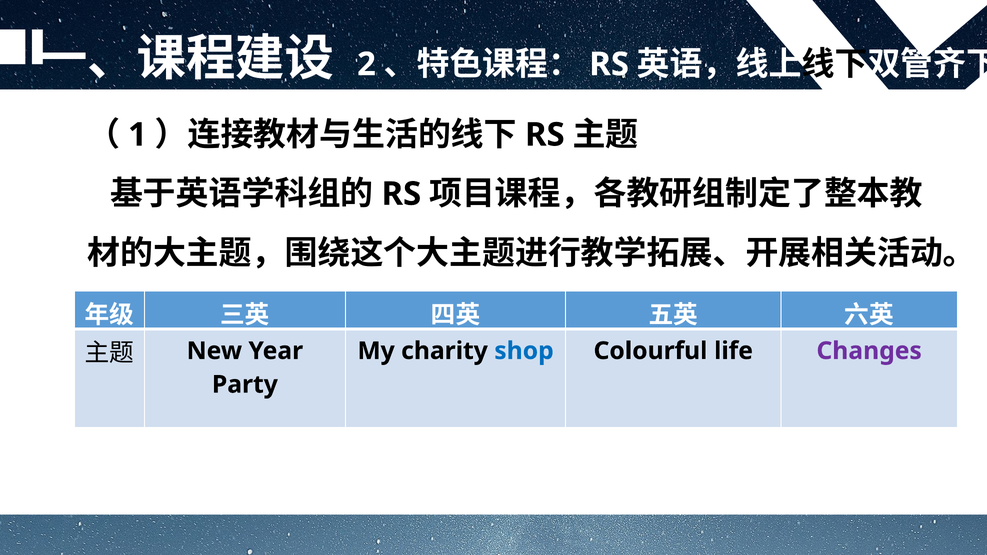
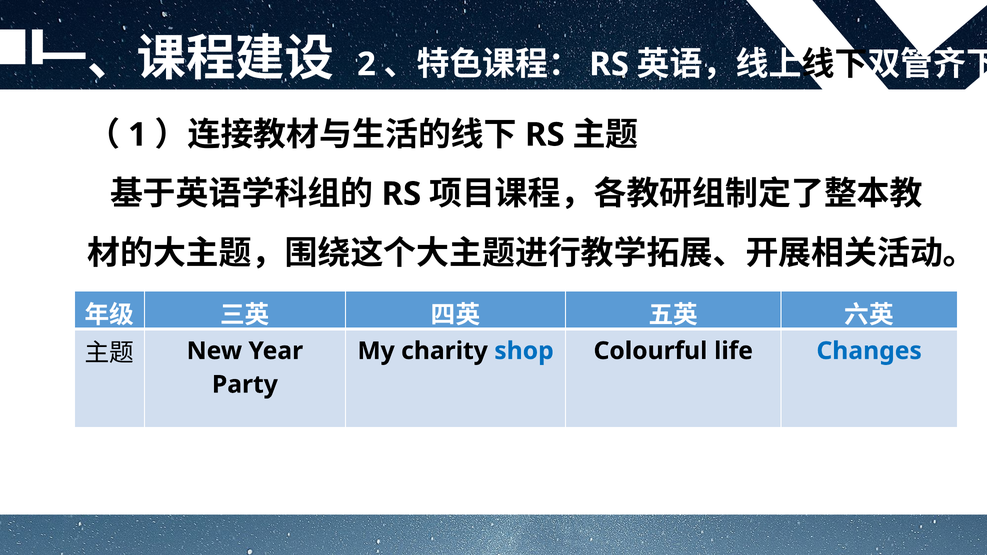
Changes colour: purple -> blue (869, 351)
